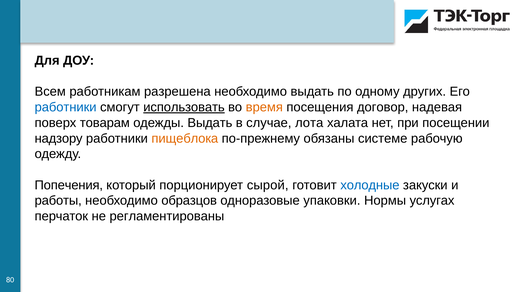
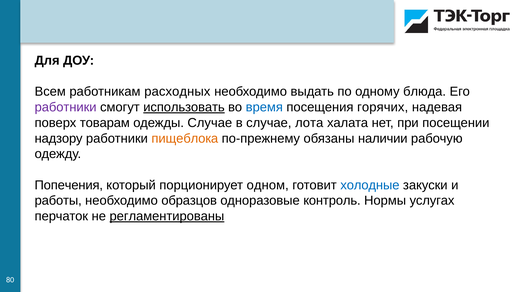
разрешена: разрешена -> расходных (177, 91)
других: других -> блюда (425, 91)
работники colour: blue -> purple (66, 107)
время colour: orange -> blue (264, 107)
договор: договор -> горячих (383, 107)
одежды Выдать: Выдать -> Случае (210, 123)
системе: системе -> наличии (383, 138)
сырой: сырой -> одном (268, 185)
упаковки: упаковки -> контроль (332, 200)
регламентированы underline: none -> present (167, 216)
